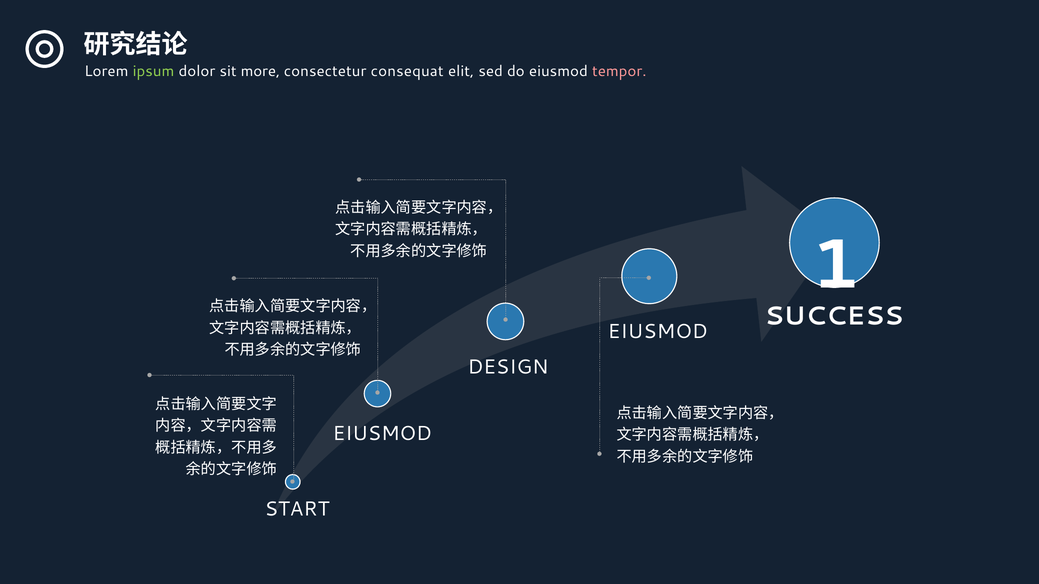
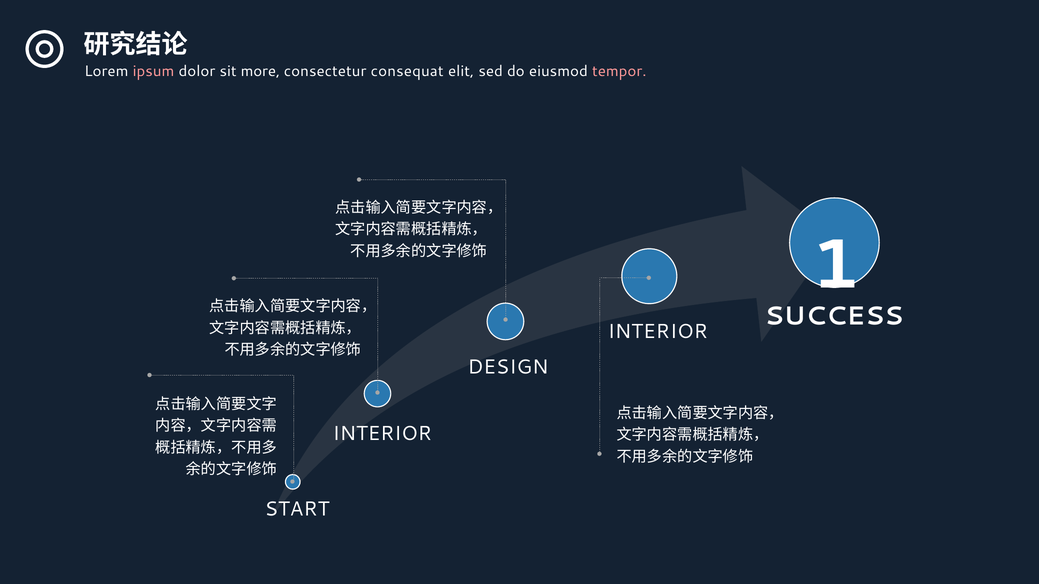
ipsum colour: light green -> pink (154, 72)
EIUSMOD: EIUSMOD -> INTERIOR (658, 332)
EIUSMOD: EIUSMOD -> INTERIOR (382, 434)
